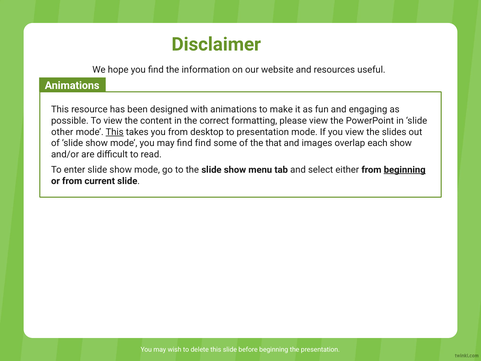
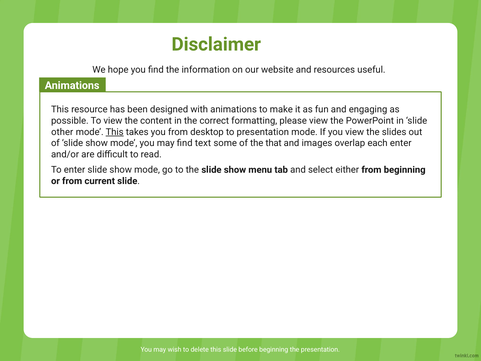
find find: find -> text (203, 143)
each show: show -> enter (401, 143)
beginning underline: present -> none (405, 170)
